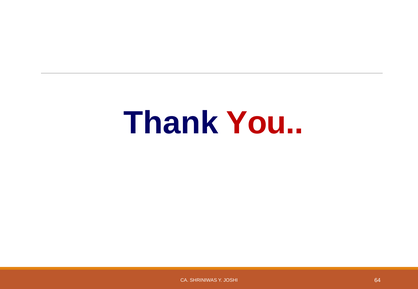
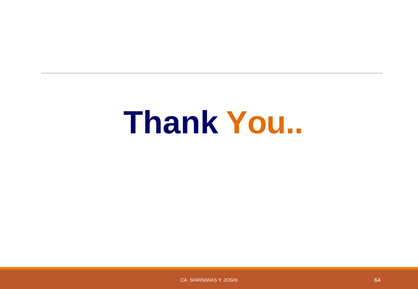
You colour: red -> orange (265, 123)
